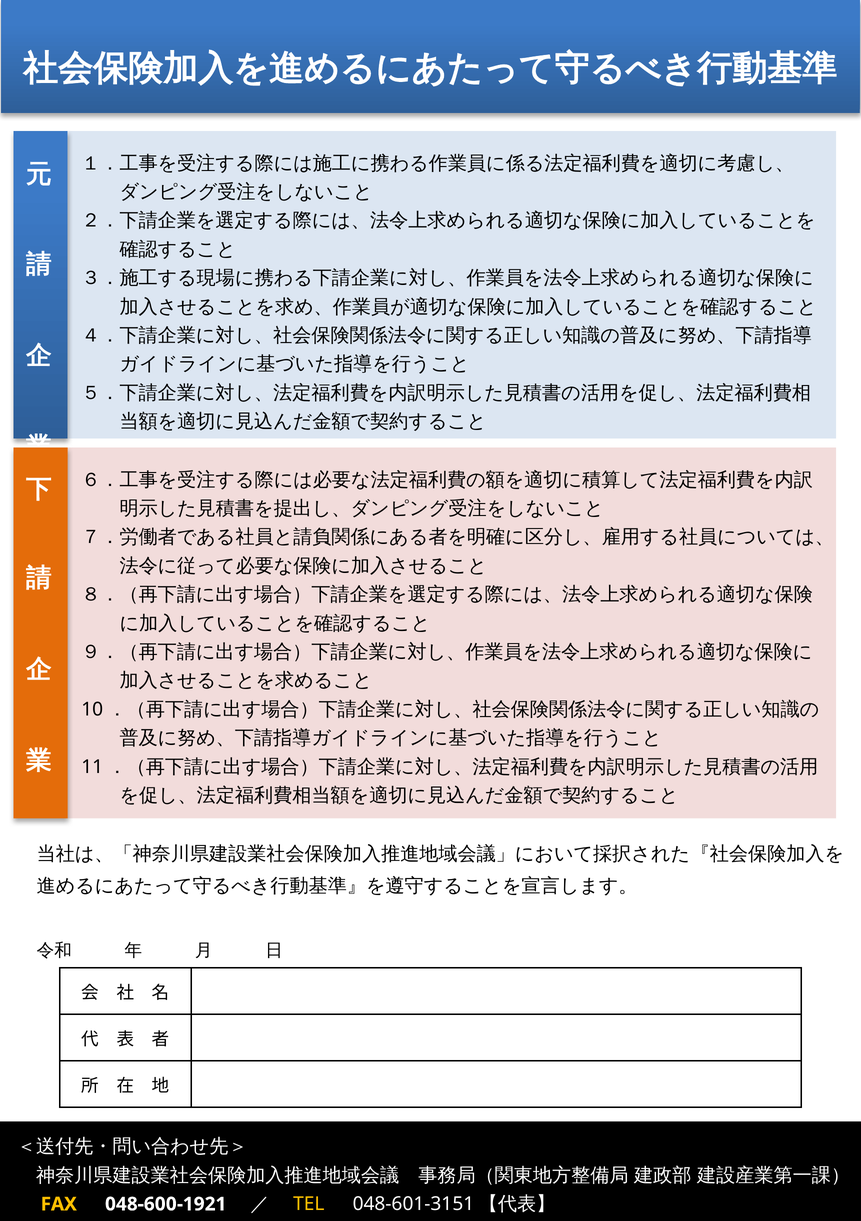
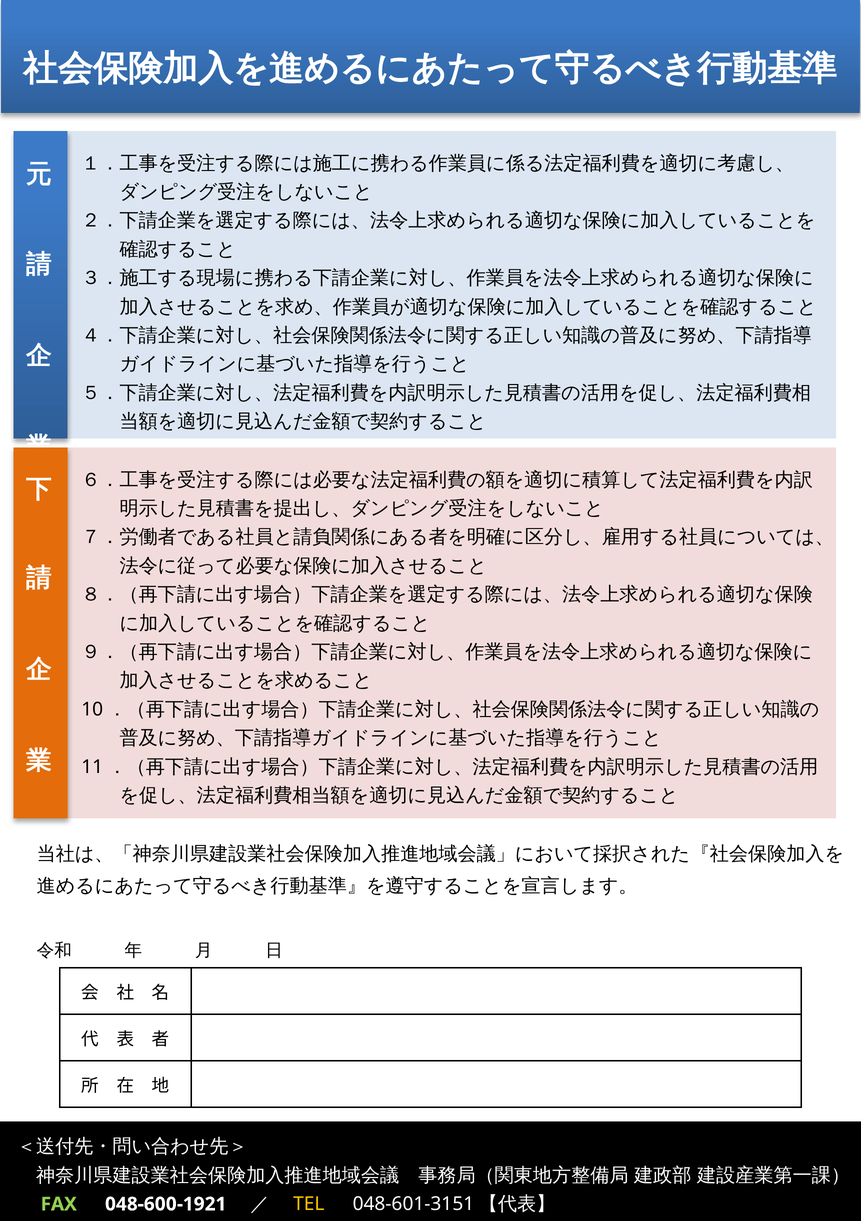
FAX colour: yellow -> light green (59, 1204)
